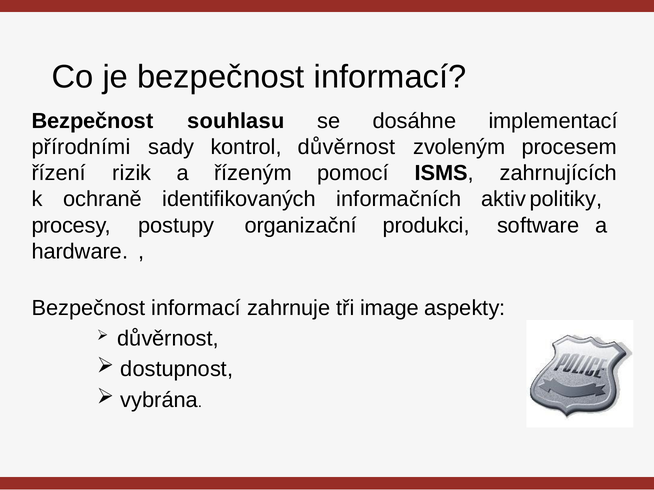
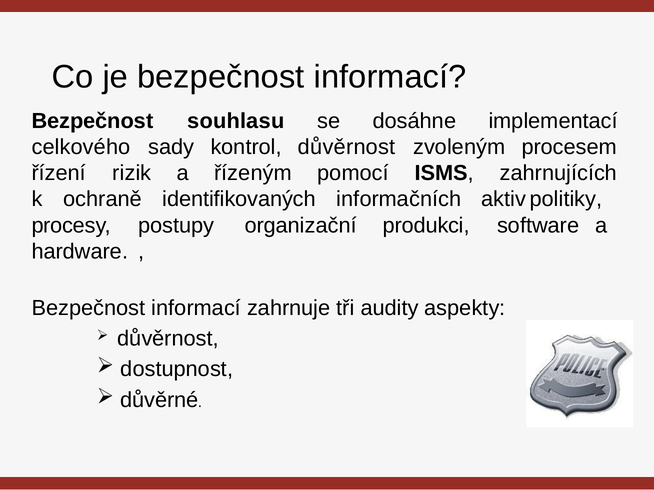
přírodními: přírodními -> celkového (81, 147)
image: image -> audity (390, 308)
vybrána: vybrána -> důvěrné (159, 400)
